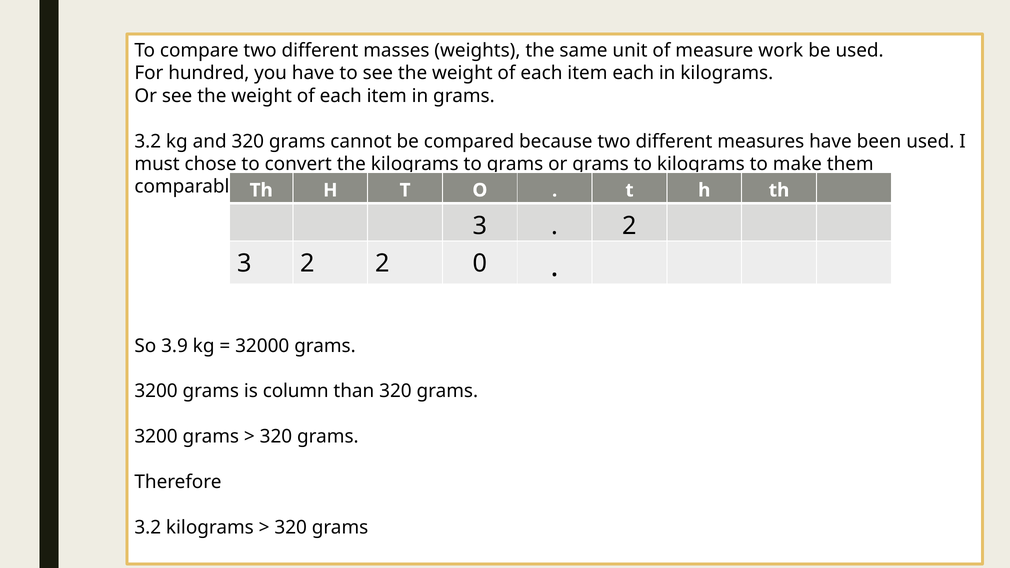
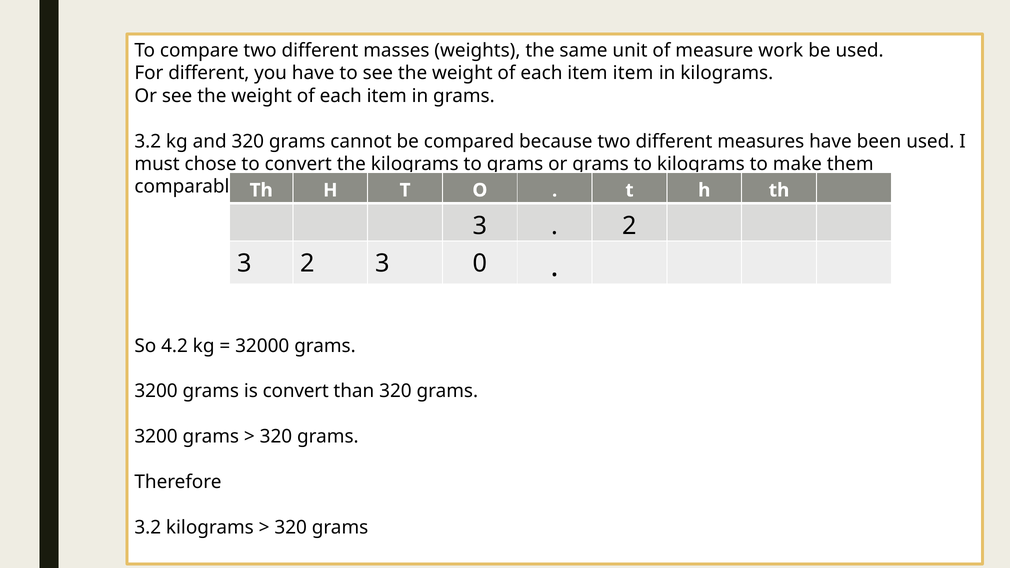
For hundred: hundred -> different (209, 73)
item each: each -> item (633, 73)
3 2 2: 2 -> 3 (382, 264)
3.9: 3.9 -> 4.2 (175, 346)
is column: column -> convert (296, 391)
